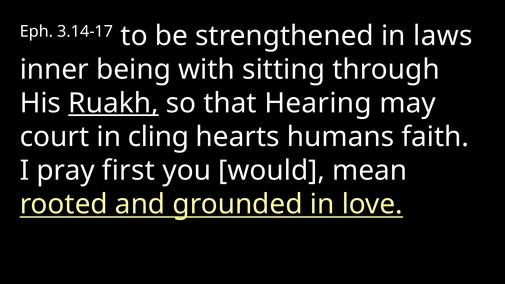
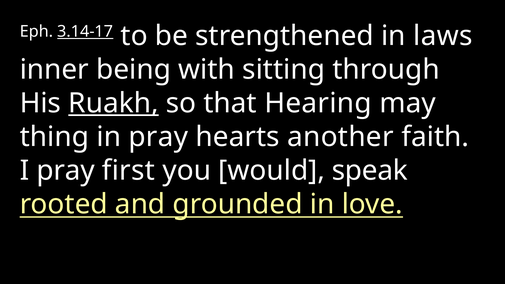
3.14-17 underline: none -> present (85, 32)
court: court -> thing (54, 137)
in cling: cling -> pray (158, 137)
humans: humans -> another (340, 137)
mean: mean -> speak (370, 171)
